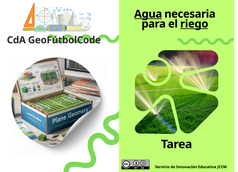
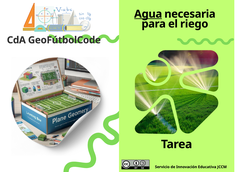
riego underline: present -> none (194, 24)
